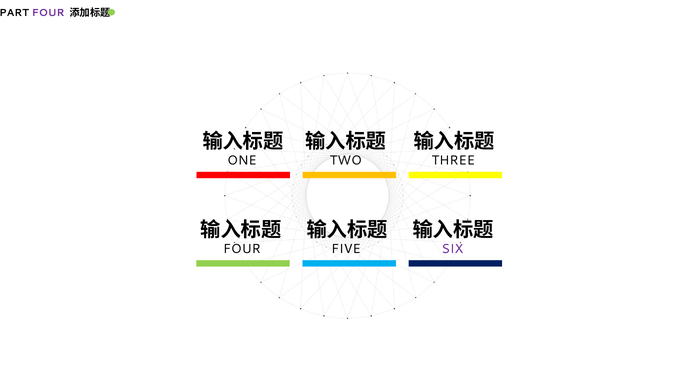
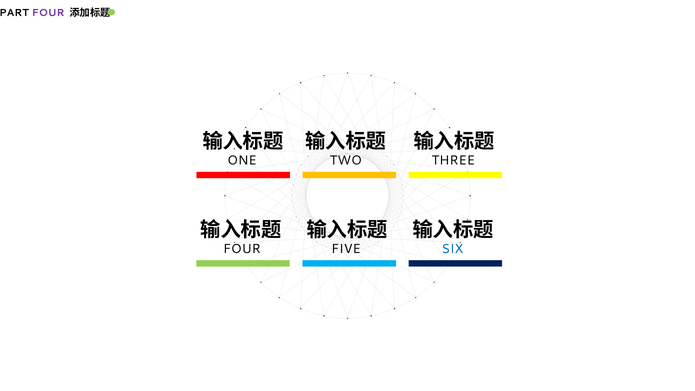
SIX colour: purple -> blue (452, 249)
